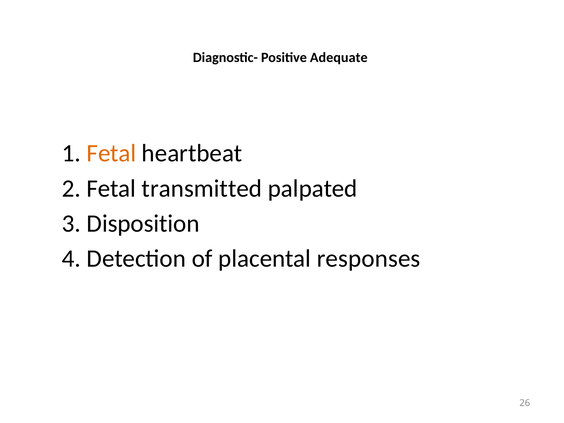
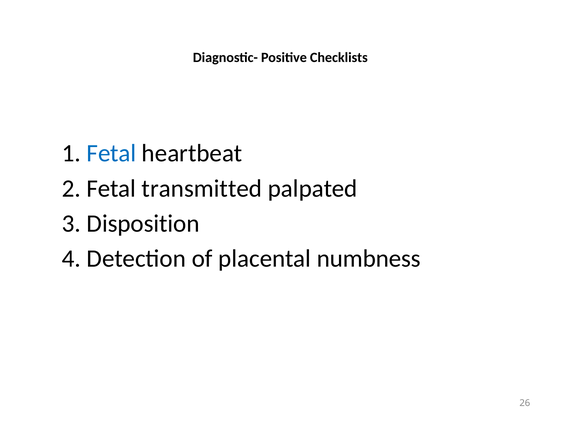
Adequate: Adequate -> Checklists (339, 57)
Fetal colour: orange -> blue (111, 153)
responses: responses -> numbness (369, 259)
